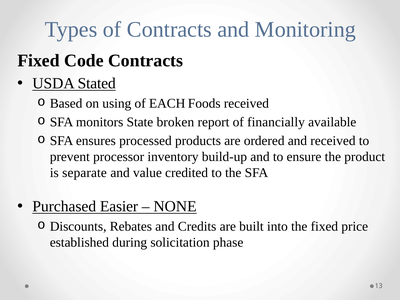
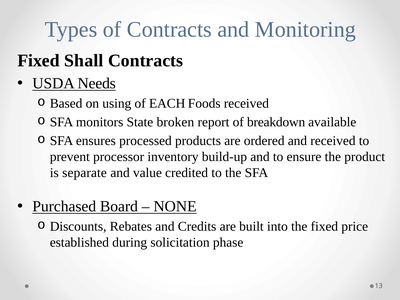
Code: Code -> Shall (84, 61)
Stated: Stated -> Needs (97, 84)
financially: financially -> breakdown (276, 122)
Easier: Easier -> Board (119, 207)
